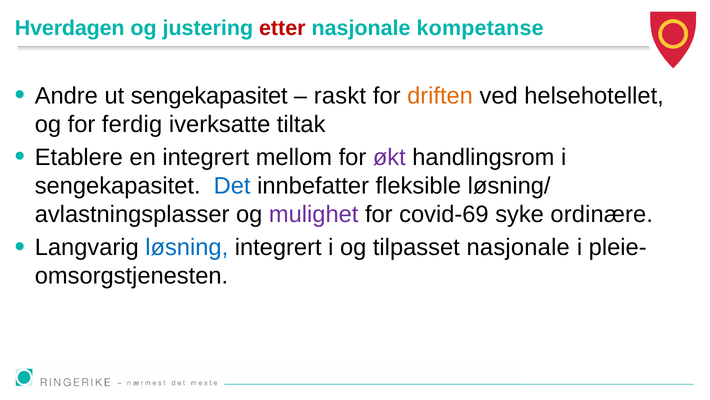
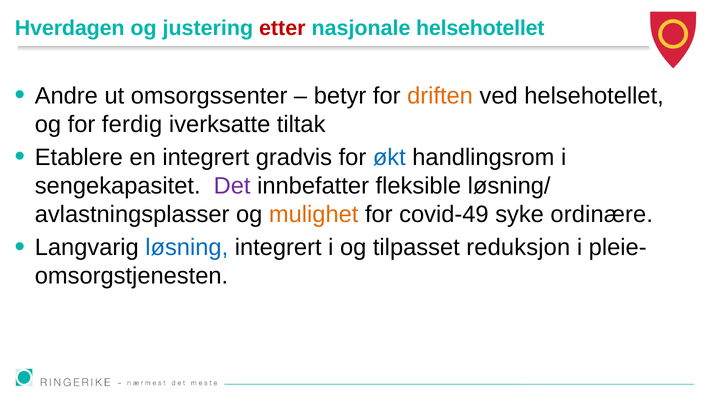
nasjonale kompetanse: kompetanse -> helsehotellet (480, 28)
ut sengekapasitet: sengekapasitet -> omsorgssenter (209, 96)
raskt: raskt -> betyr (340, 96)
mellom: mellom -> gradvis (294, 157)
økt colour: purple -> blue (389, 157)
Det colour: blue -> purple (232, 186)
mulighet colour: purple -> orange (314, 214)
covid-69: covid-69 -> covid-49 (444, 214)
tilpasset nasjonale: nasjonale -> reduksjon (518, 247)
